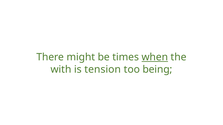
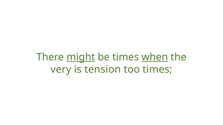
might underline: none -> present (81, 57)
with: with -> very (61, 70)
too being: being -> times (157, 70)
